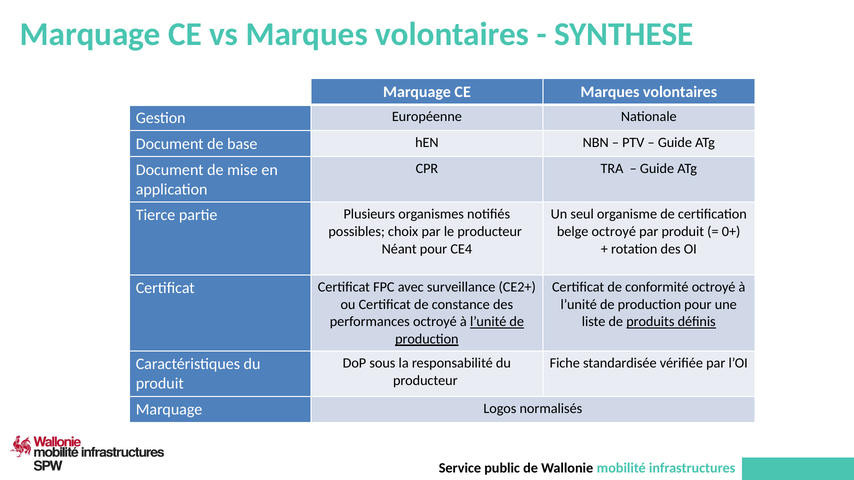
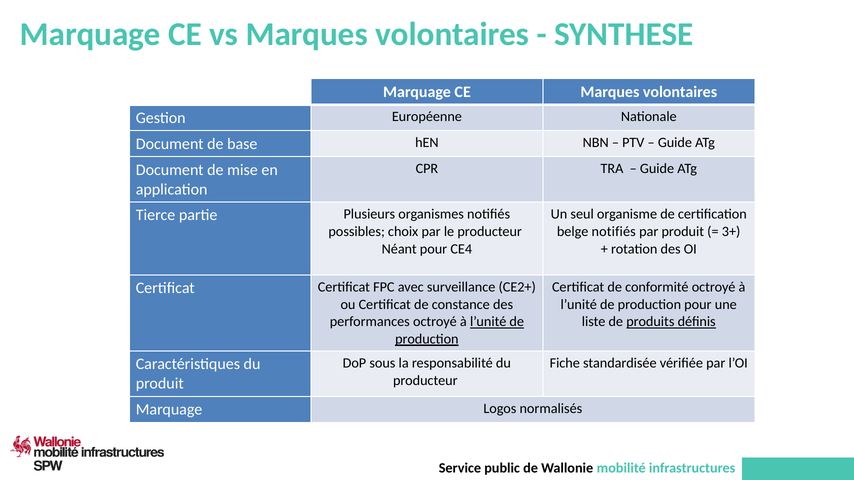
belge octroyé: octroyé -> notifiés (614, 232)
0+: 0+ -> 3+ (731, 232)
